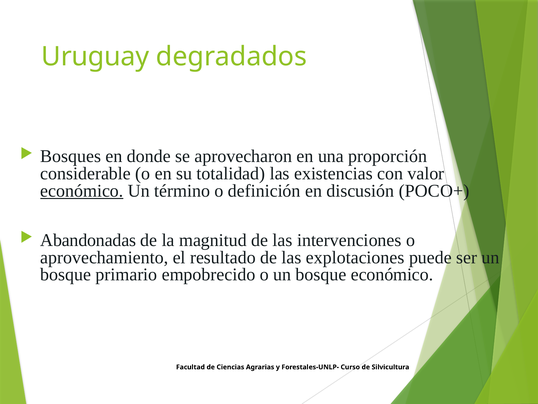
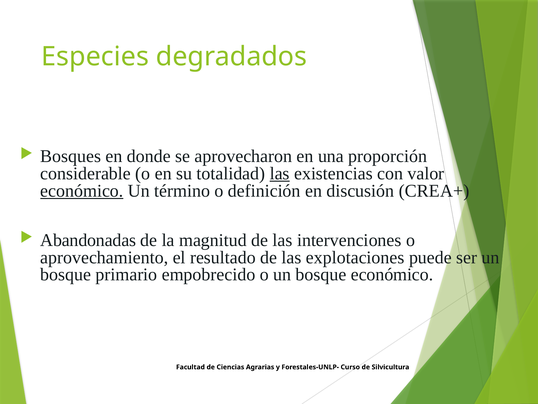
Uruguay: Uruguay -> Especies (95, 57)
las underline: none -> present (280, 173)
POCO+: POCO+ -> CREA+ (434, 191)
